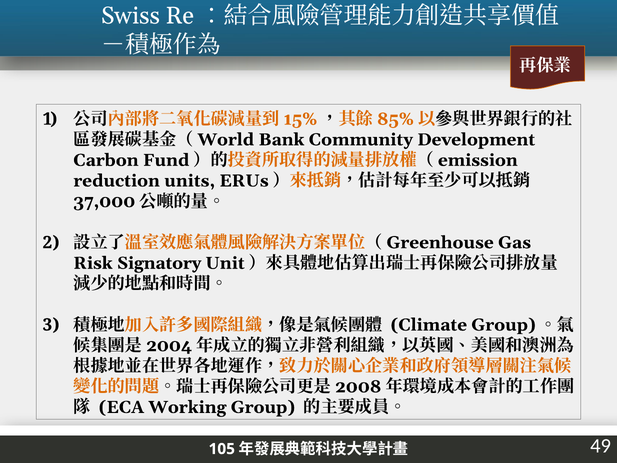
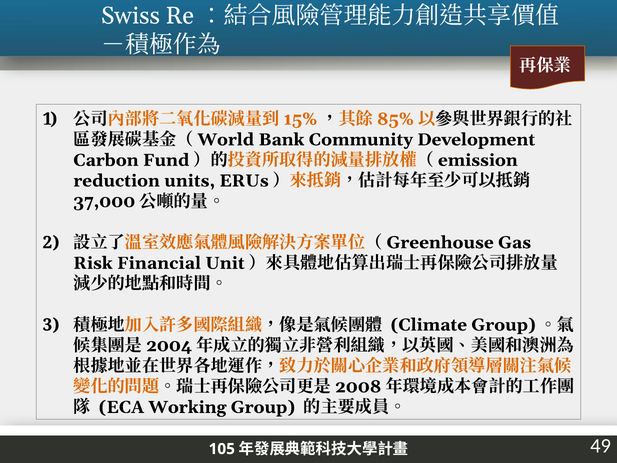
Signatory: Signatory -> Financial (159, 263)
